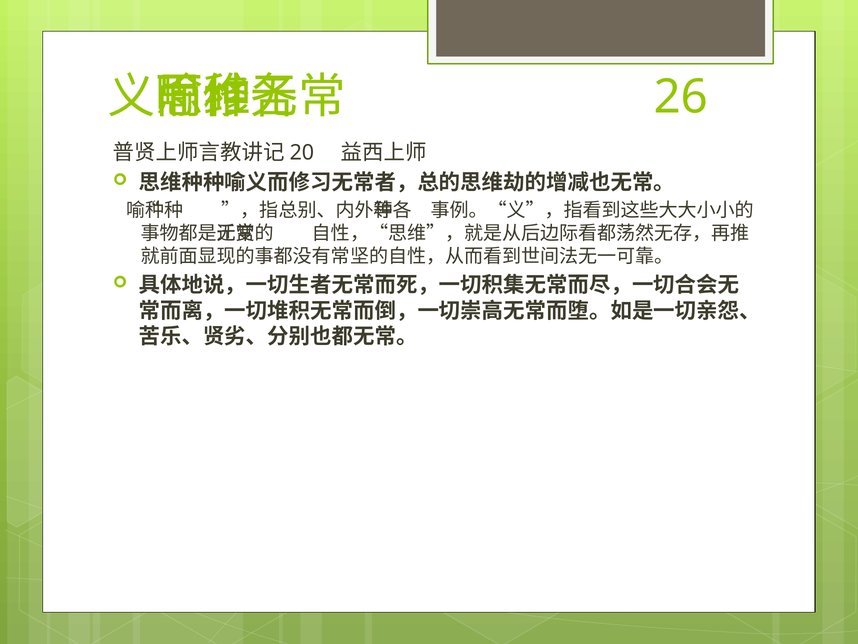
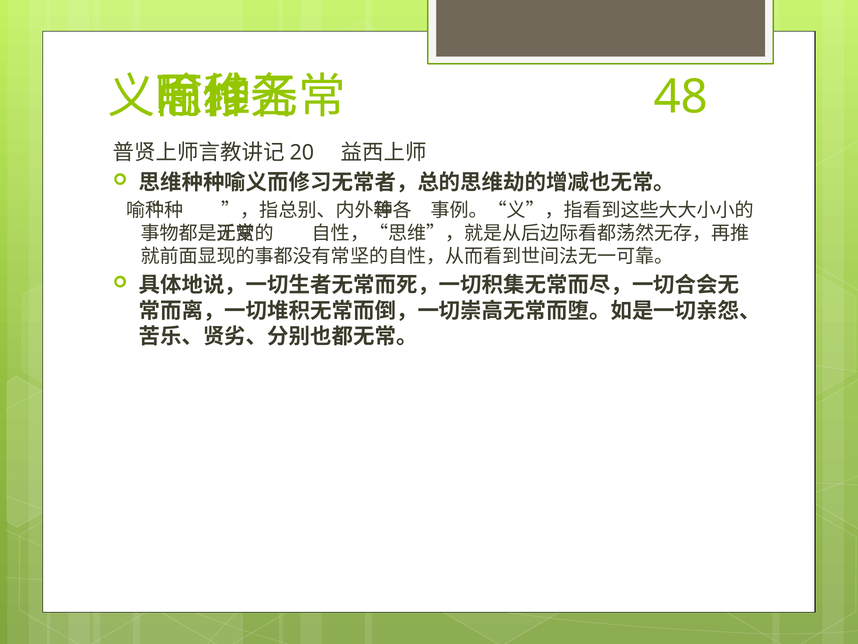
26: 26 -> 48 (681, 97)
